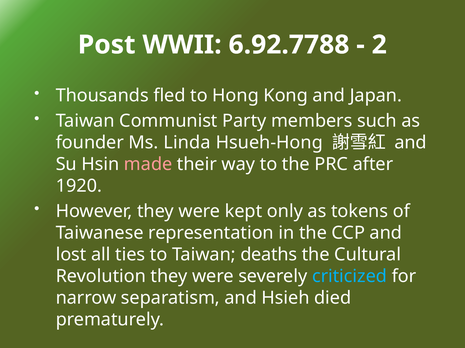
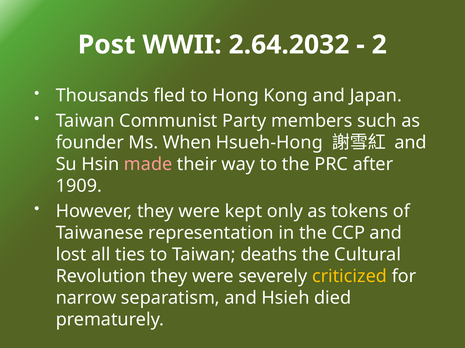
6.92.7788: 6.92.7788 -> 2.64.2032 (289, 45)
Linda: Linda -> When (187, 143)
1920: 1920 -> 1909 (79, 186)
criticized colour: light blue -> yellow (350, 277)
